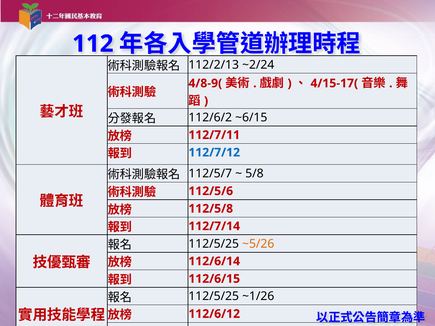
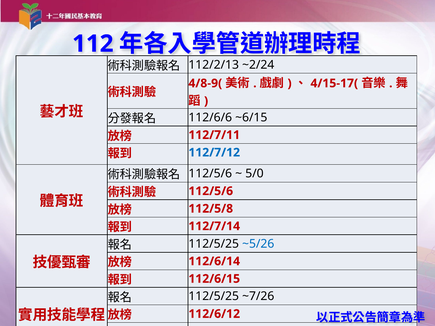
112/6/2: 112/6/2 -> 112/6/6 (210, 118)
112/5/7: 112/5/7 -> 112/5/6 (210, 174)
5/8: 5/8 -> 5/0 (254, 174)
~5/26 colour: orange -> blue (258, 244)
~1/26: ~1/26 -> ~7/26 (258, 297)
